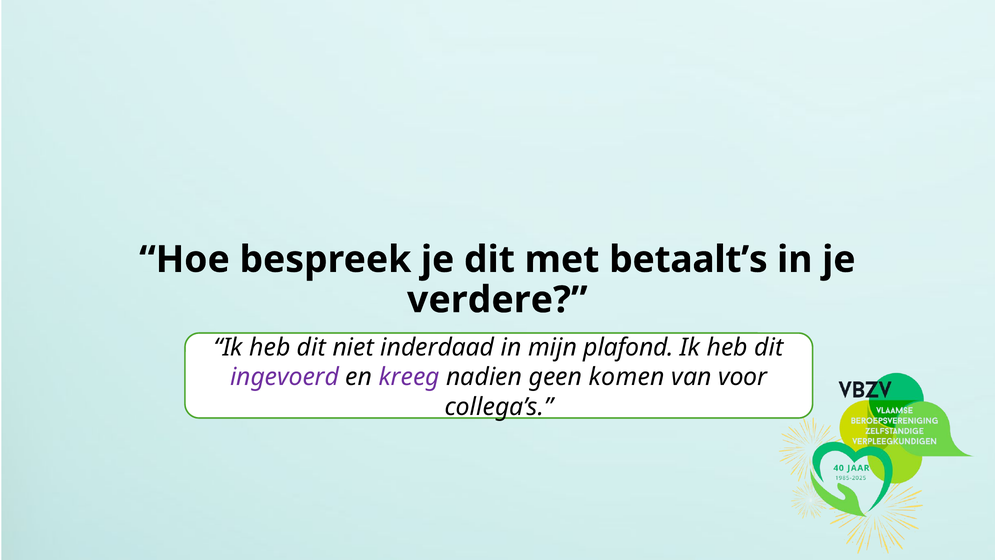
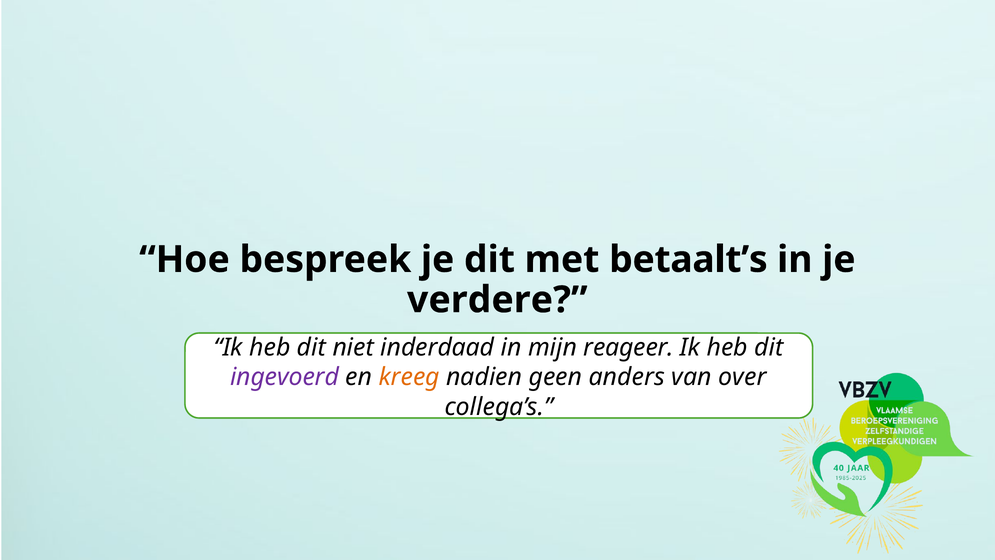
plafond: plafond -> reageer (629, 347)
kreeg colour: purple -> orange (409, 377)
komen: komen -> anders (627, 377)
voor: voor -> over (742, 377)
